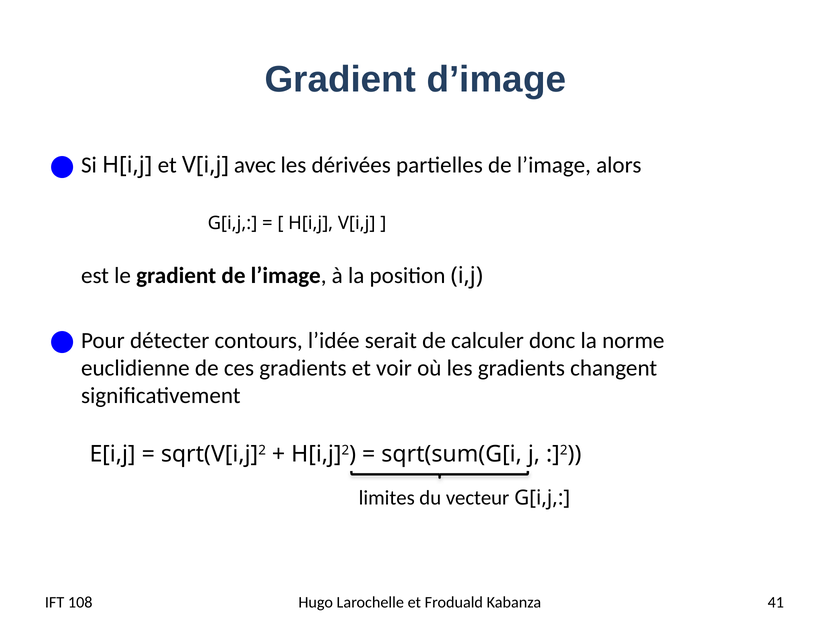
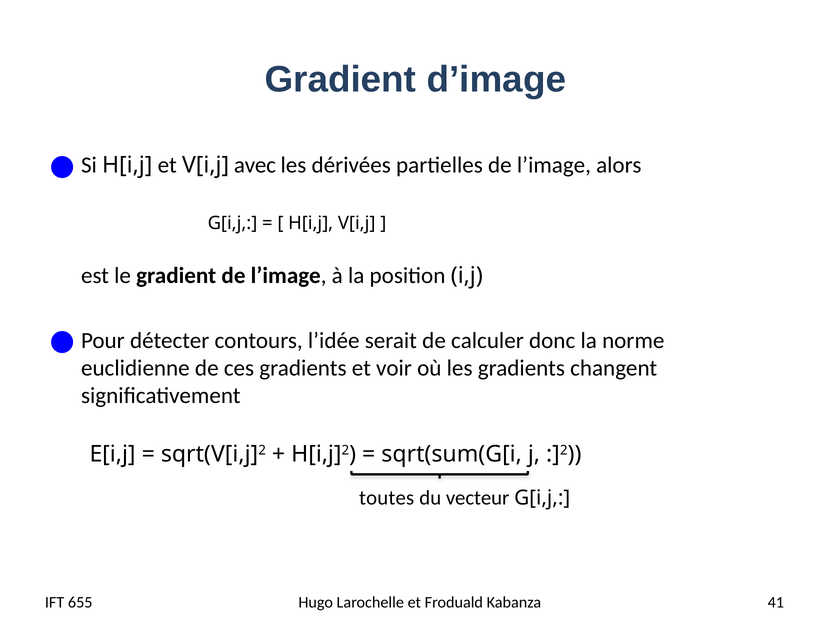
limites: limites -> toutes (387, 498)
108: 108 -> 655 (80, 603)
